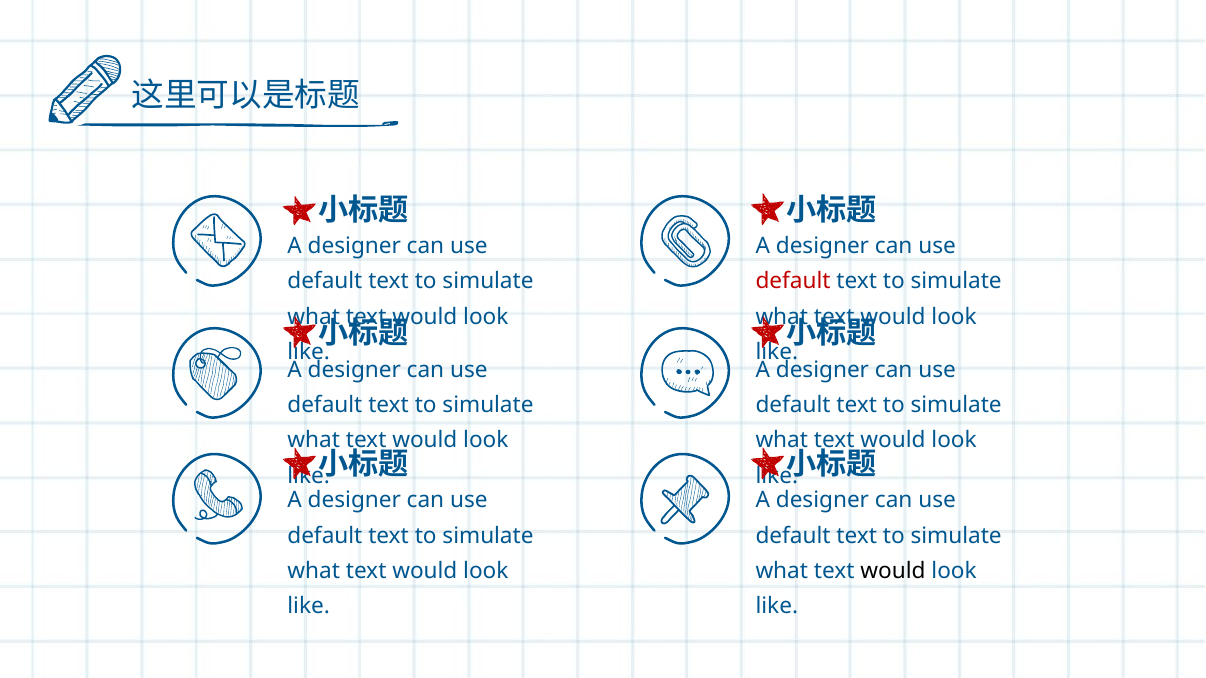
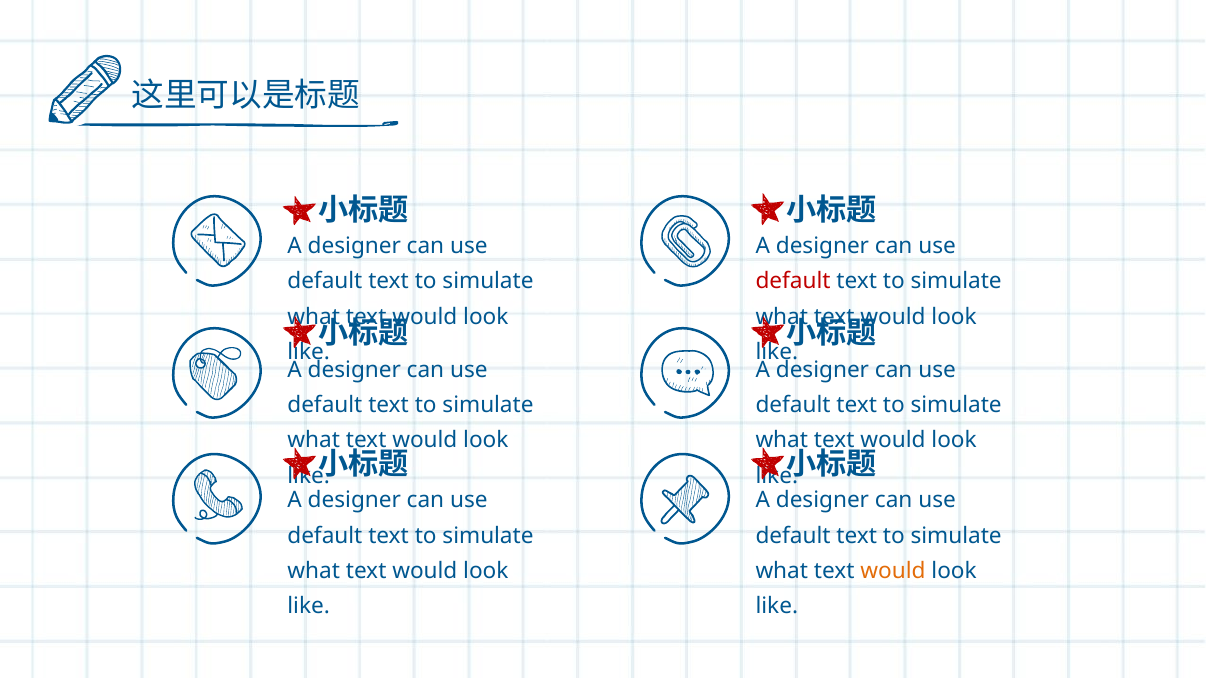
would colour: black -> orange (893, 571)
